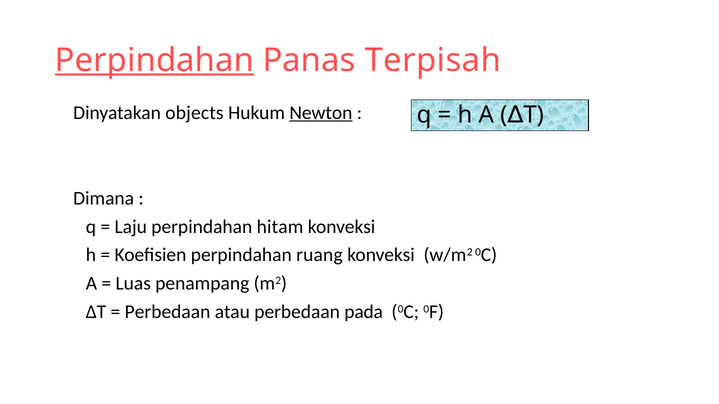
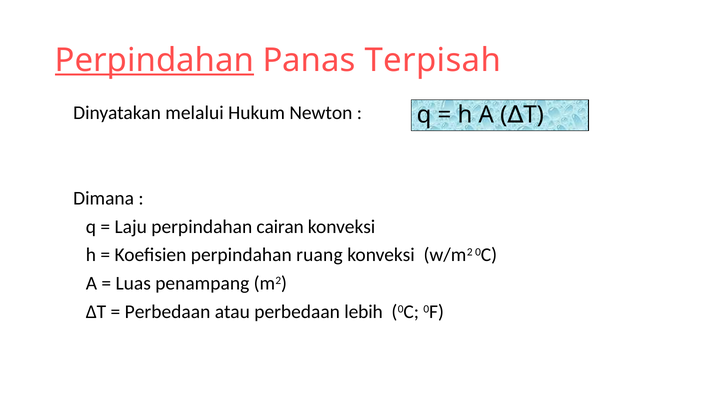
objects: objects -> melalui (195, 113)
Newton underline: present -> none (321, 113)
hitam: hitam -> cairan (280, 227)
pada: pada -> lebih (364, 312)
